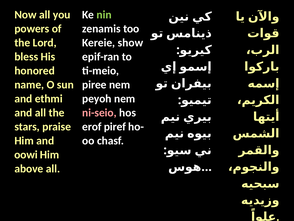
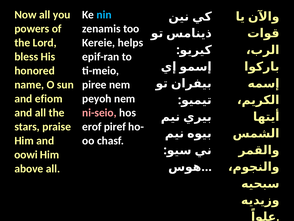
nin colour: light green -> light blue (104, 15)
show: show -> helps (130, 43)
ethmi: ethmi -> efiom (49, 98)
